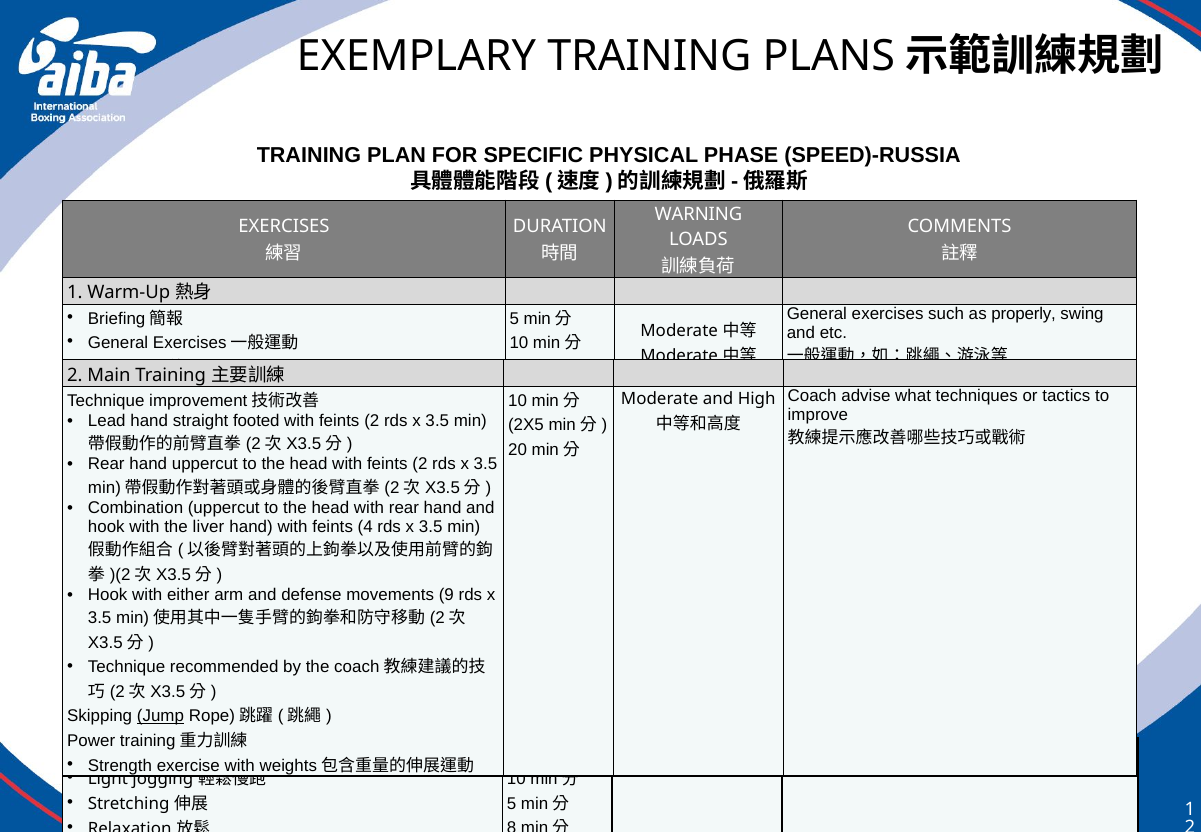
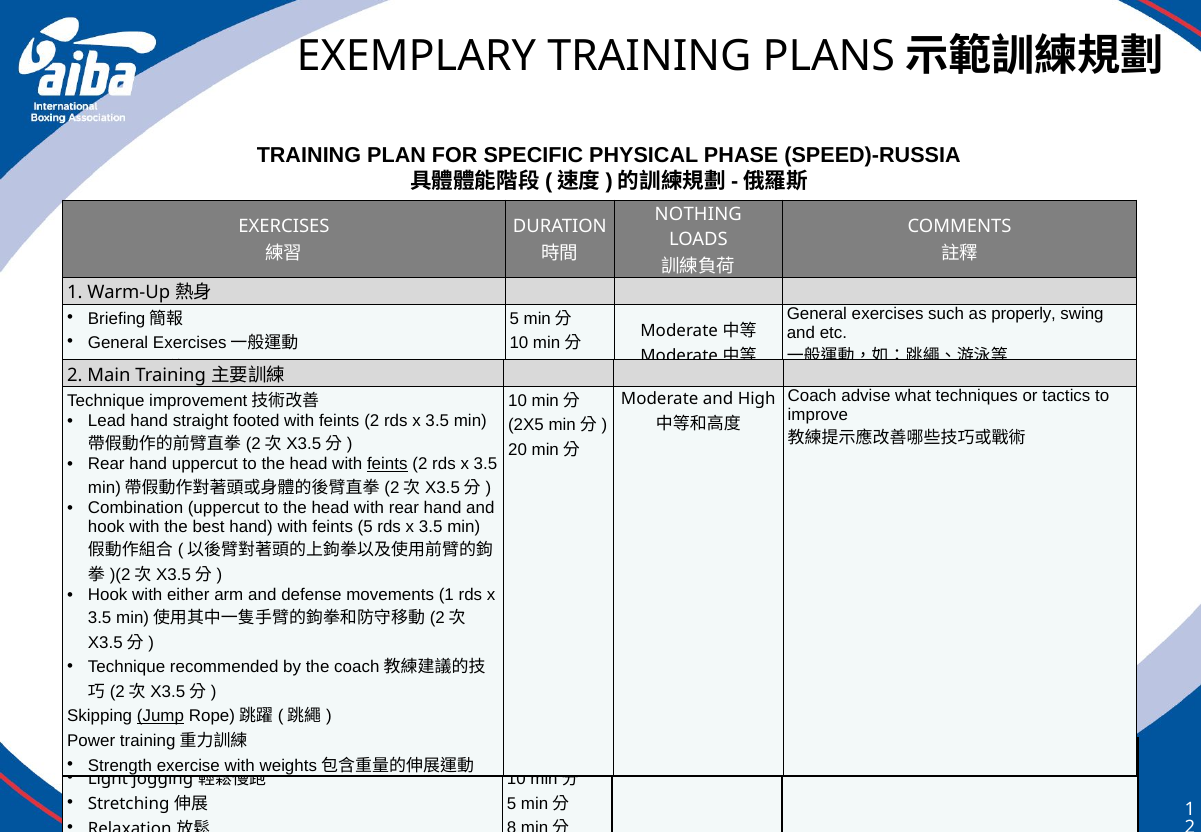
WARNING: WARNING -> NOTHING (698, 214)
feints underline: none -> present (387, 464)
liver: liver -> best (209, 526)
feints 4: 4 -> 5 (365, 526)
movements 9: 9 -> 1 (446, 594)
